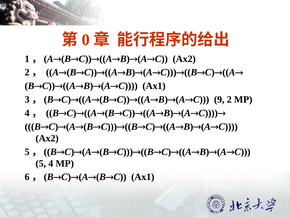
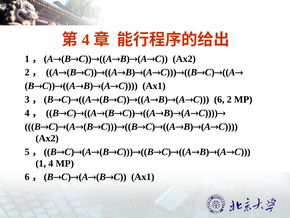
0: 0 -> 4 (86, 40)
9: 9 -> 6 (219, 99)
5: 5 -> 1 (41, 163)
